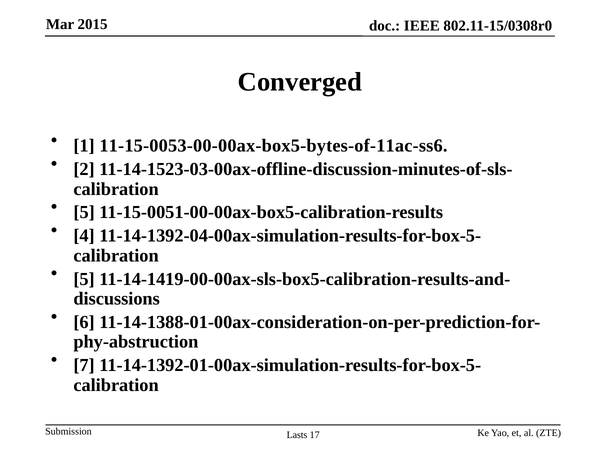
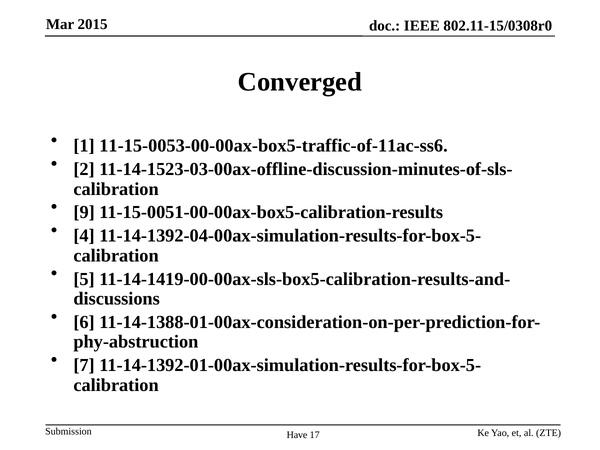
11-15-0053-00-00ax-box5-bytes-of-11ac-ss6: 11-15-0053-00-00ax-box5-bytes-of-11ac-ss6 -> 11-15-0053-00-00ax-box5-traffic-of-11ac-ss6 (274, 146)
5: 5 -> 9 (84, 212)
Lasts: Lasts -> Have (297, 435)
